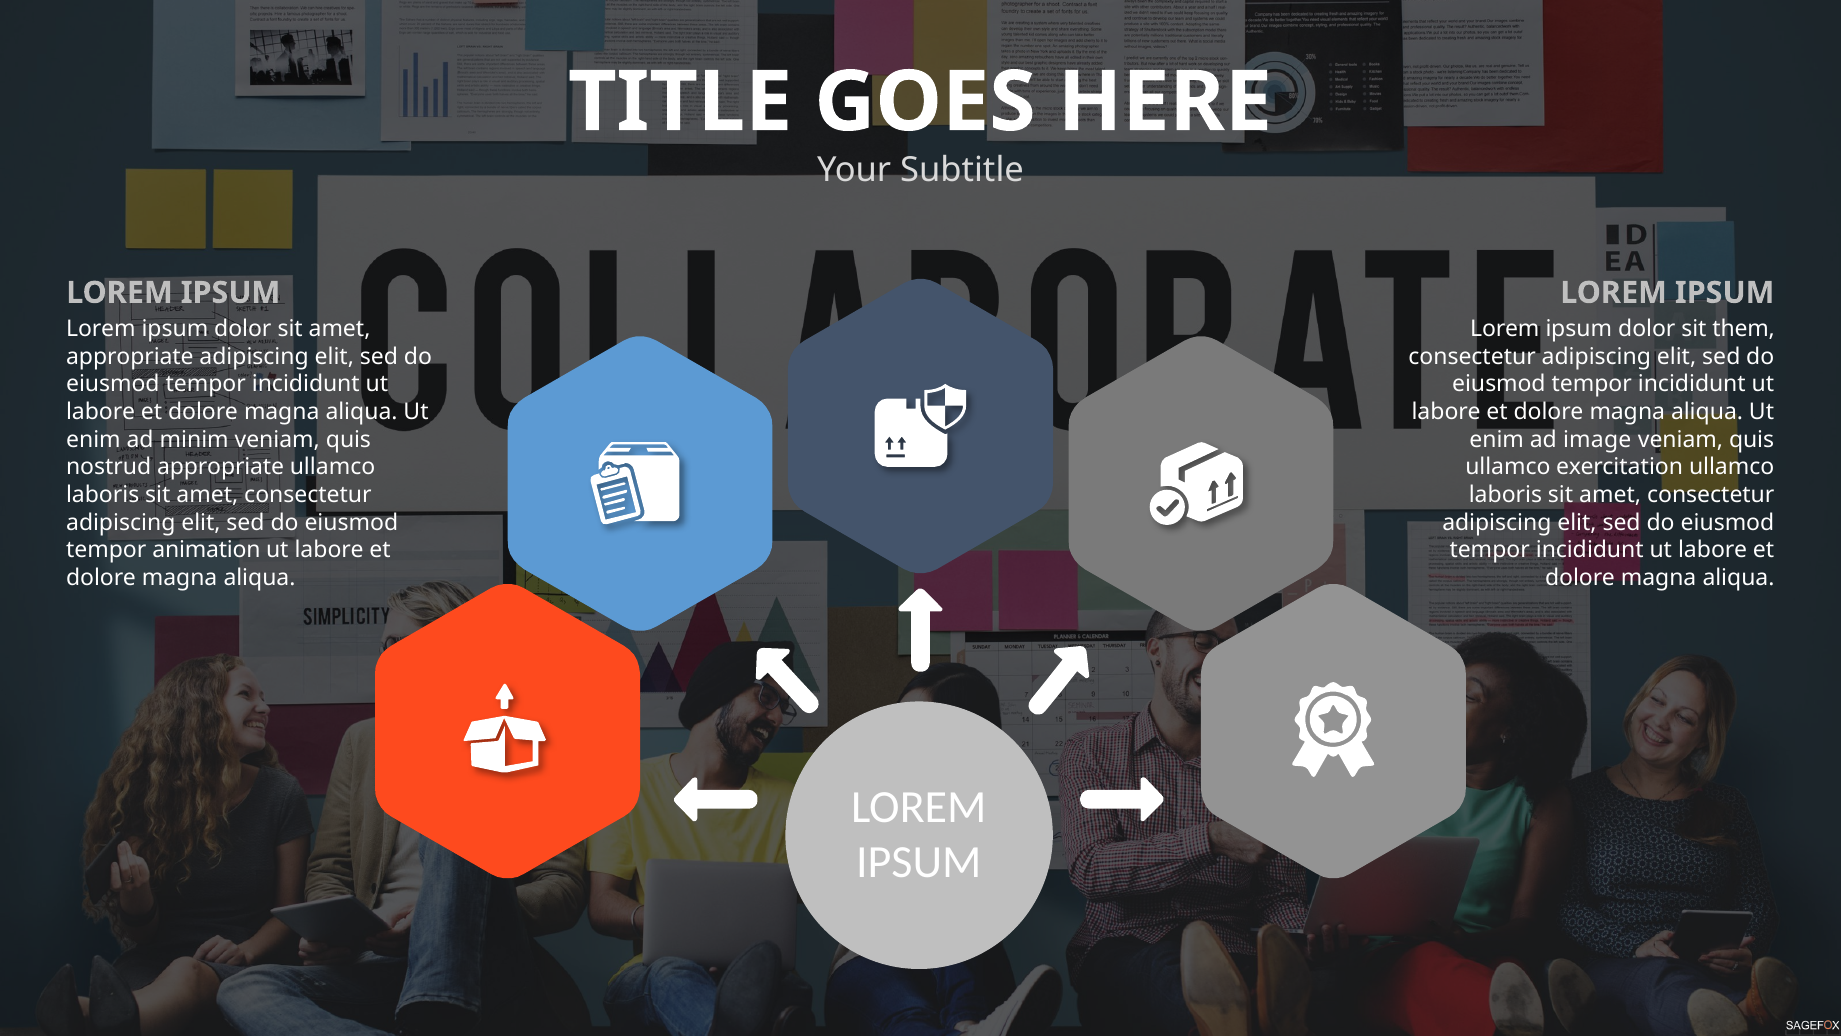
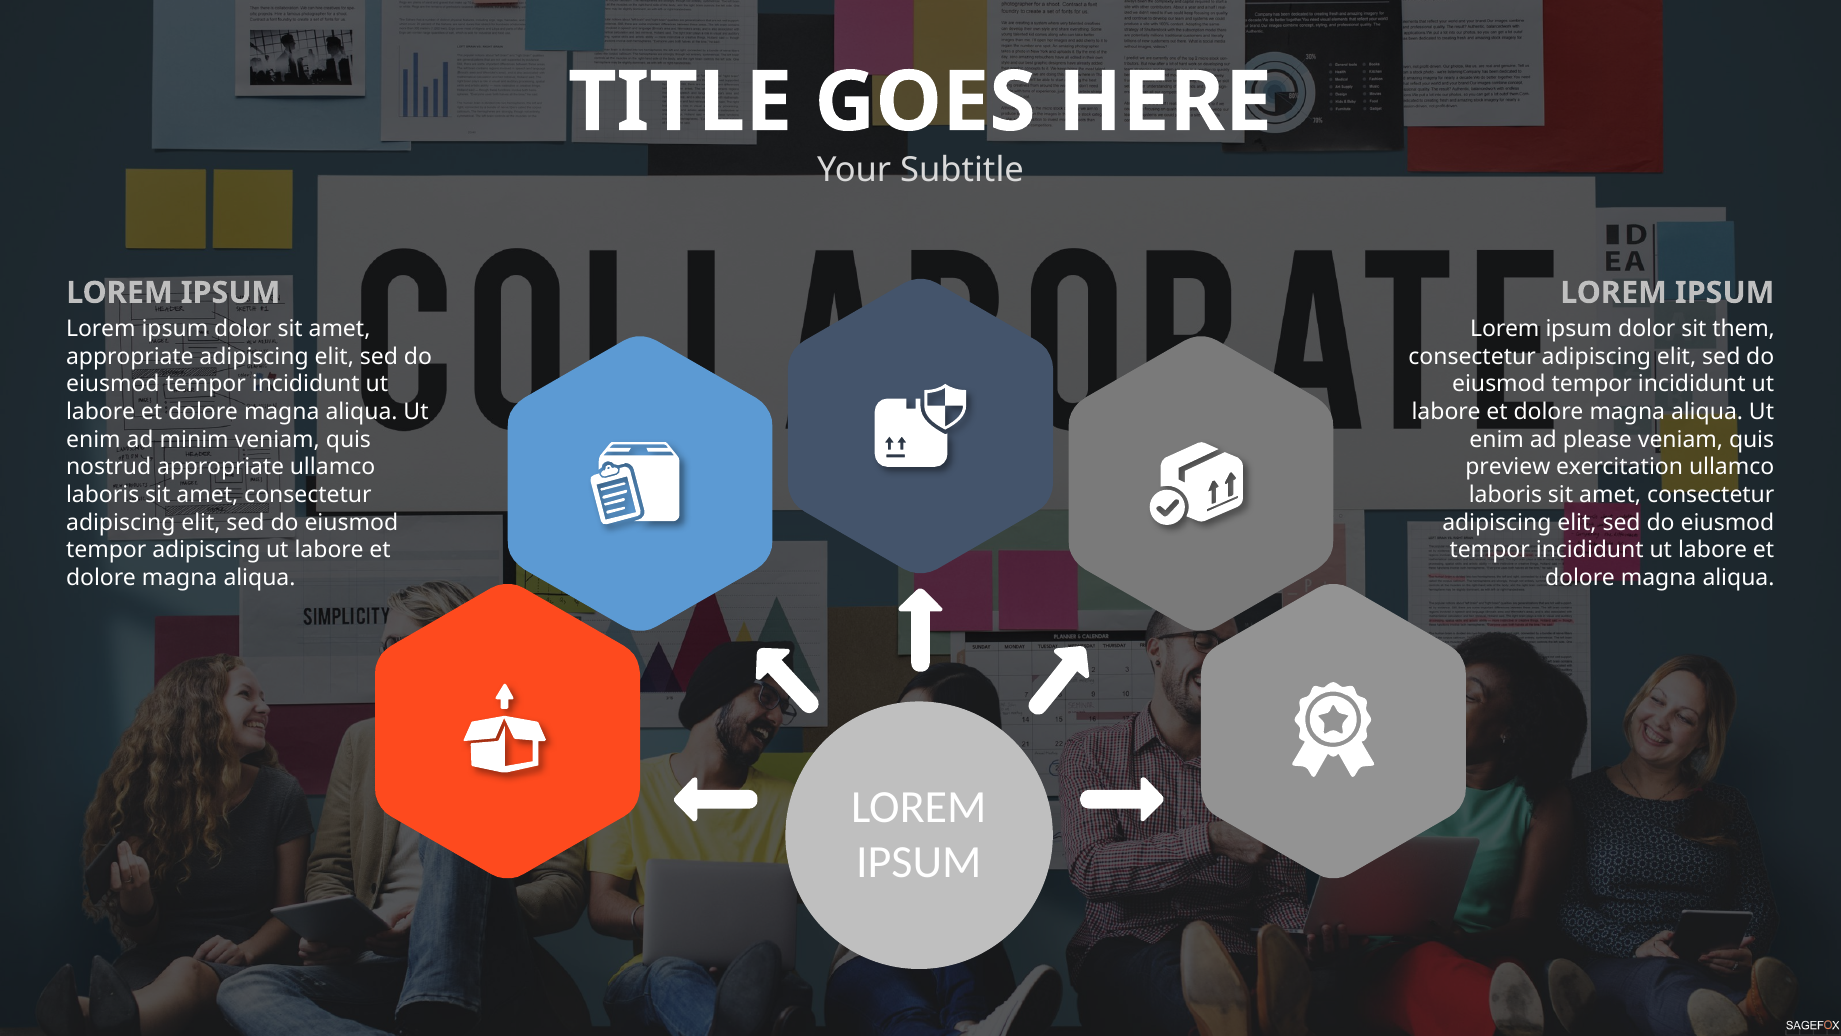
image: image -> please (1597, 439)
ullamco: ullamco -> preview (1508, 467)
tempor animation: animation -> adipiscing (206, 550)
